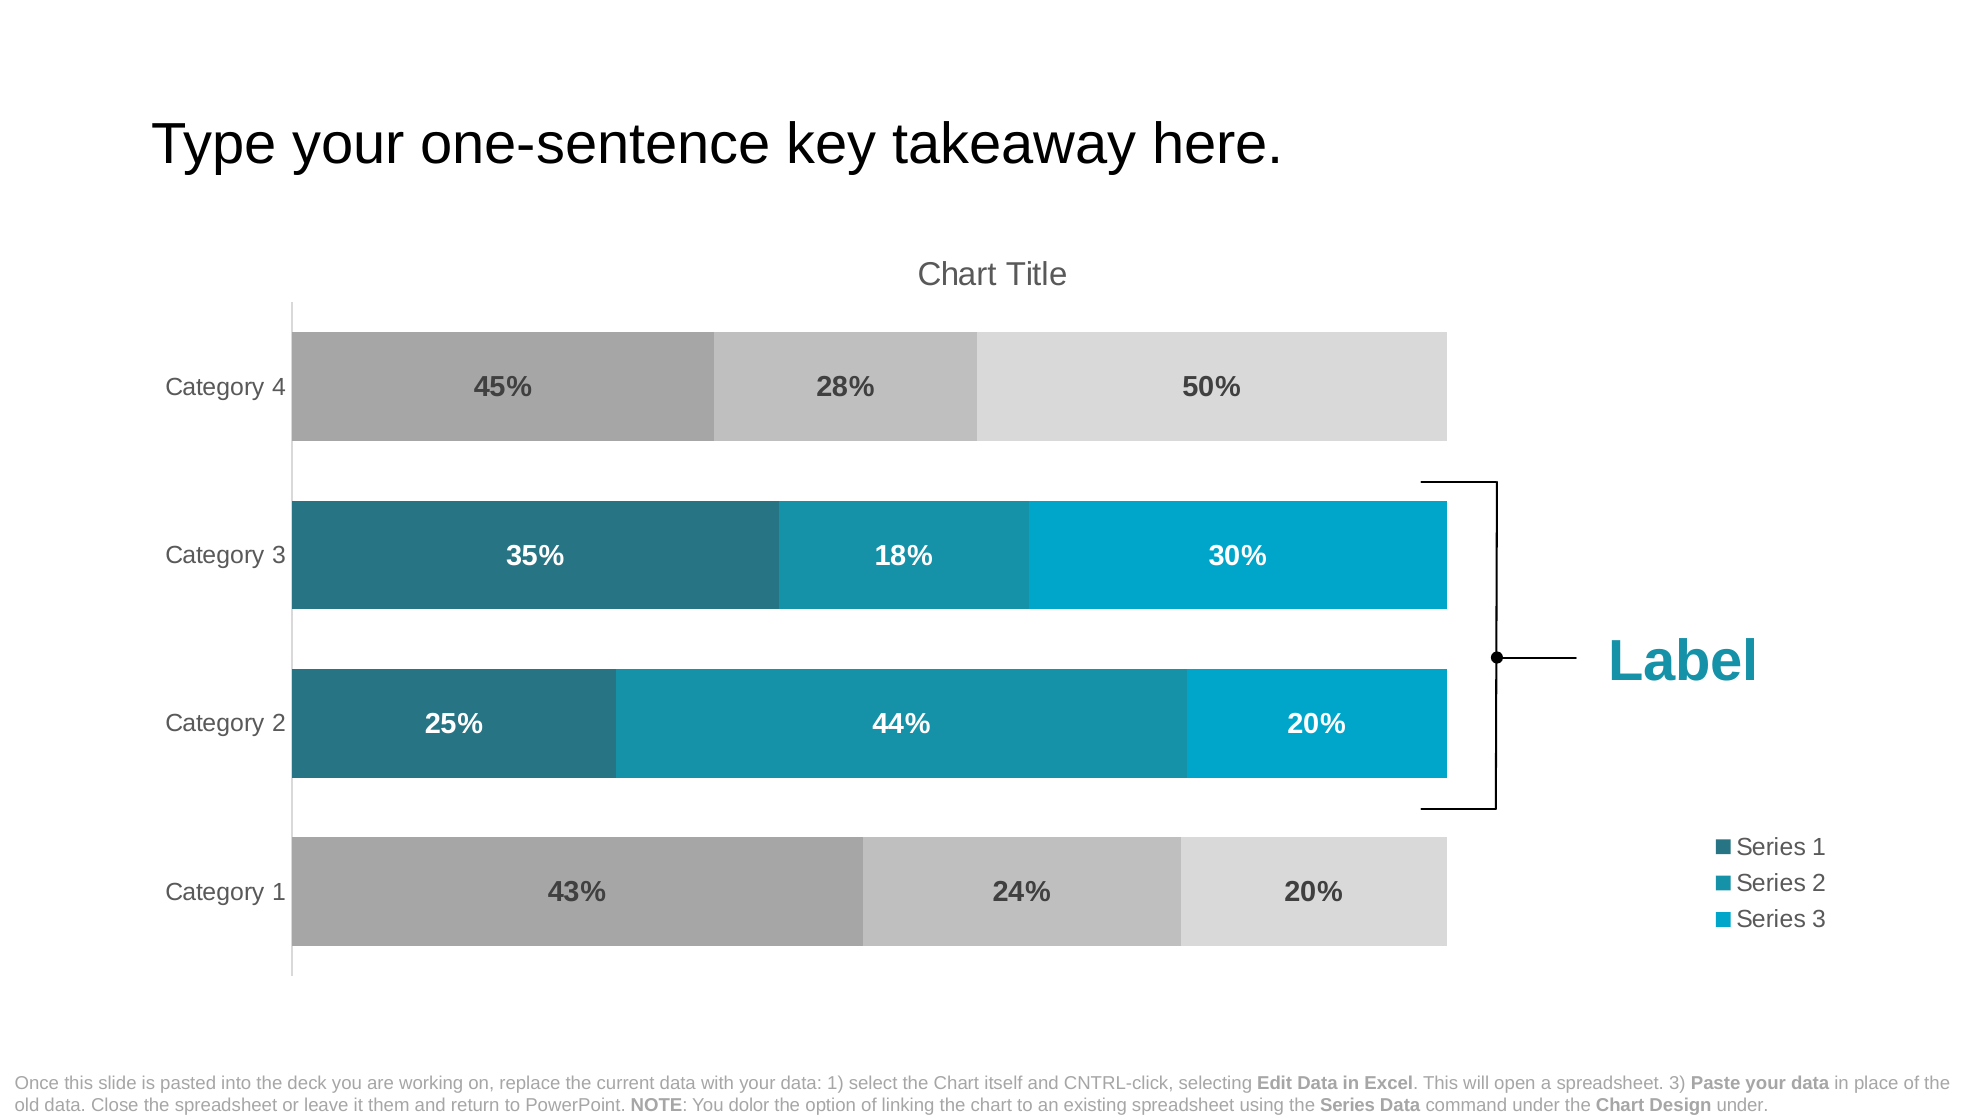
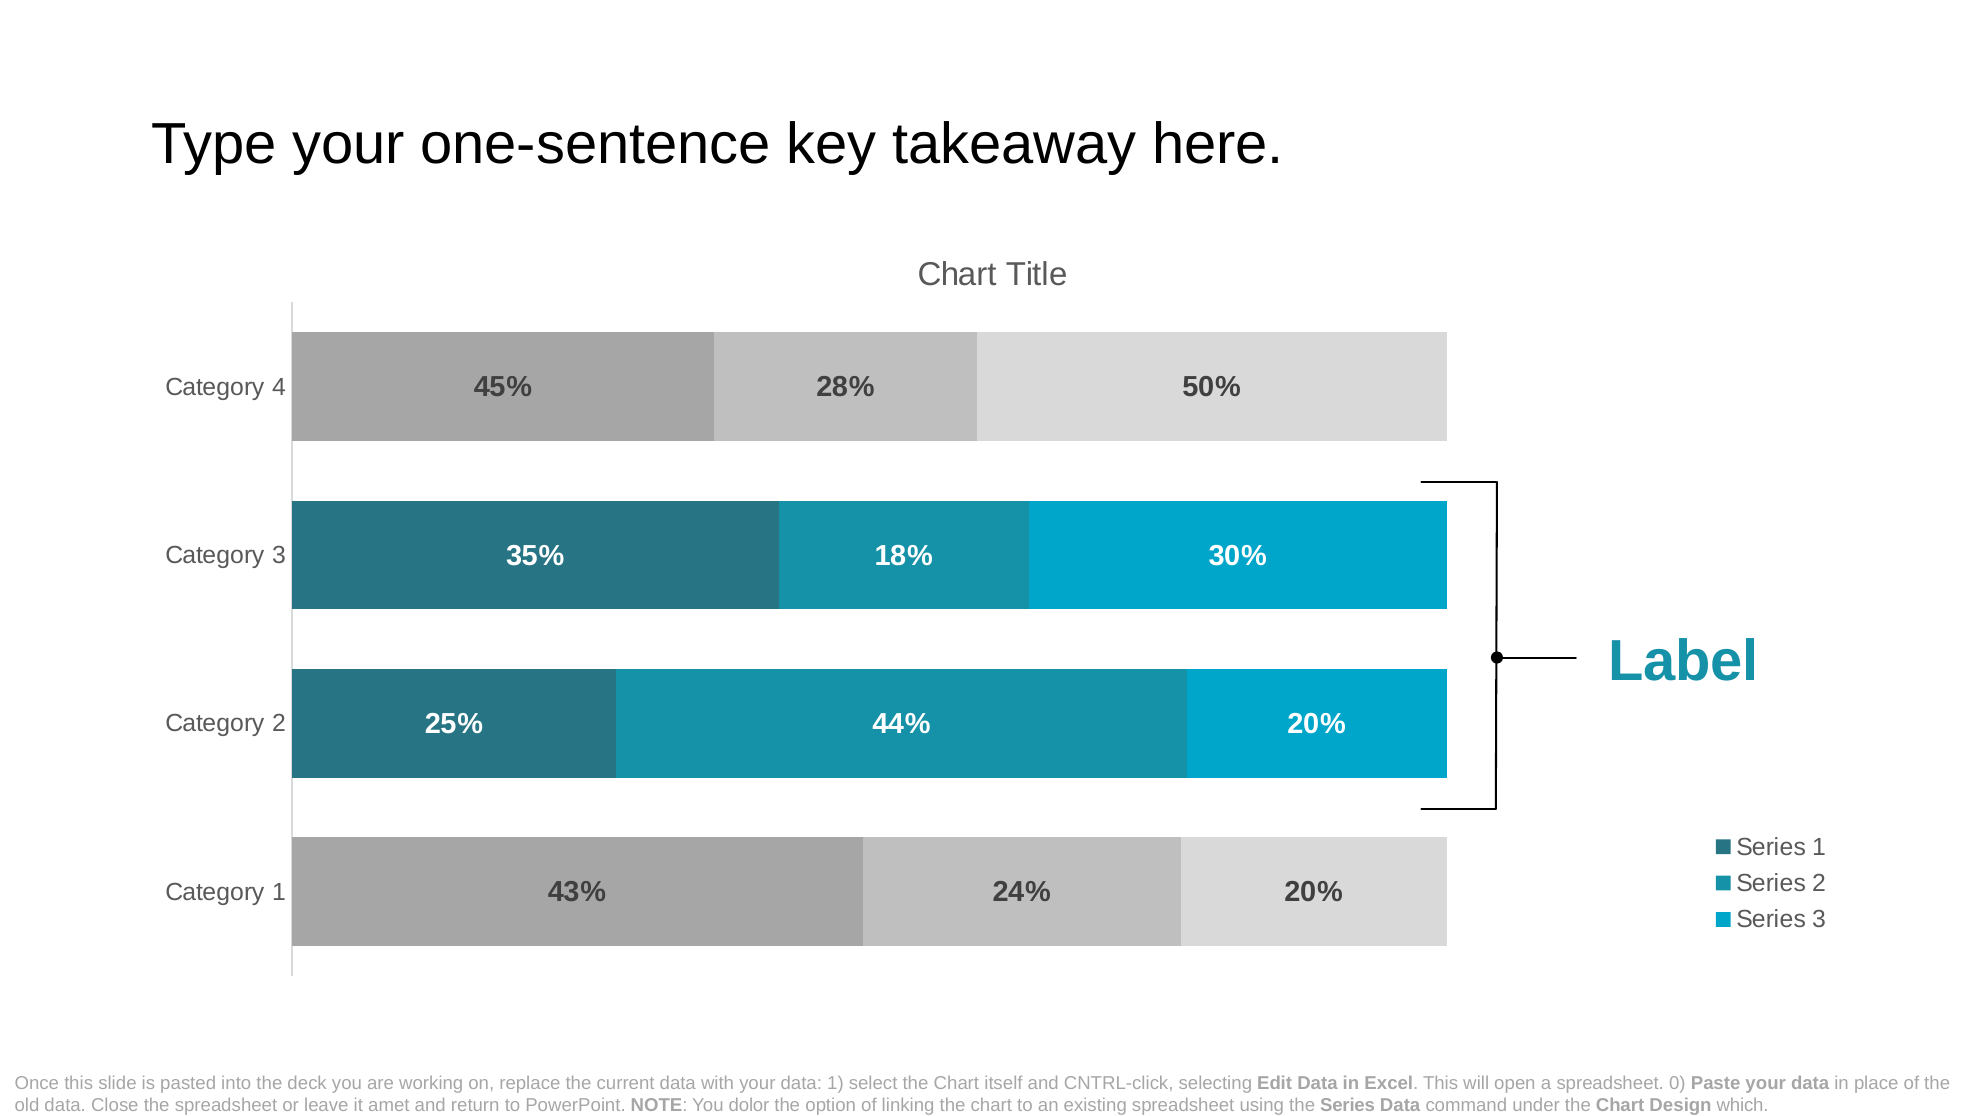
spreadsheet 3: 3 -> 0 (1677, 1083)
them: them -> amet (389, 1105)
Design under: under -> which (1743, 1105)
